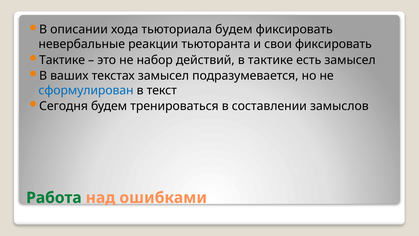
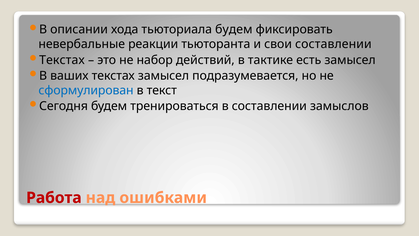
свои фиксировать: фиксировать -> составлении (333, 44)
Тактике: Тактике -> Текстах (62, 60)
Работа colour: green -> red (54, 198)
